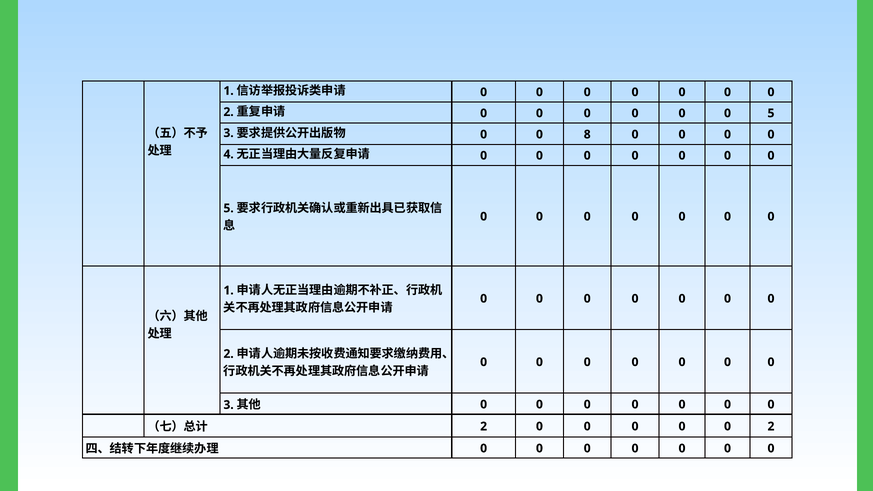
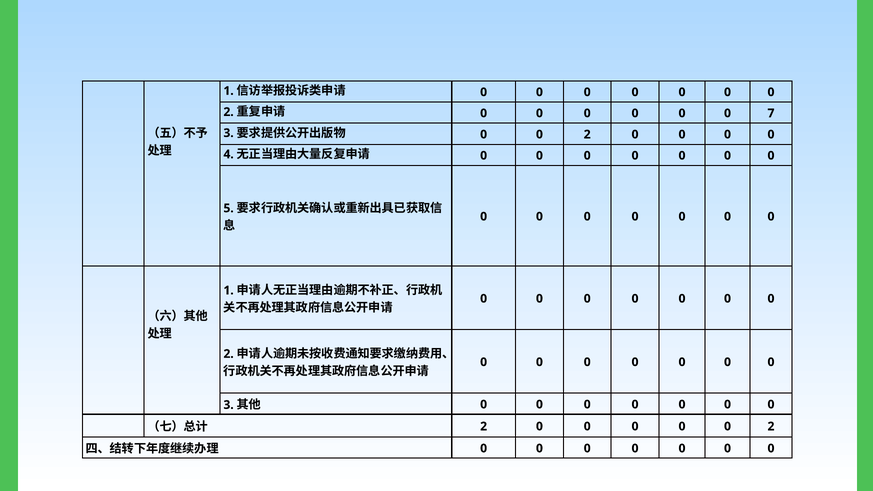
5: 5 -> 7 (771, 113)
8: 8 -> 2 (587, 134)
